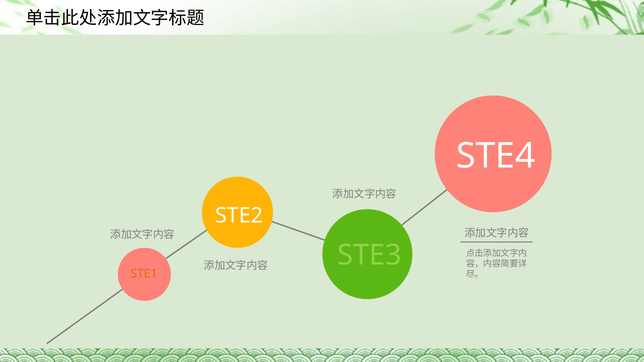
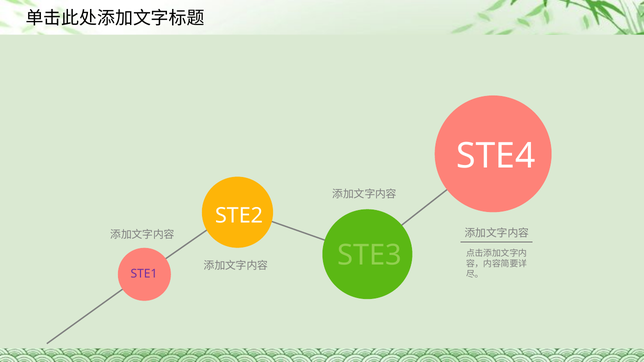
STE1 colour: orange -> purple (144, 274)
